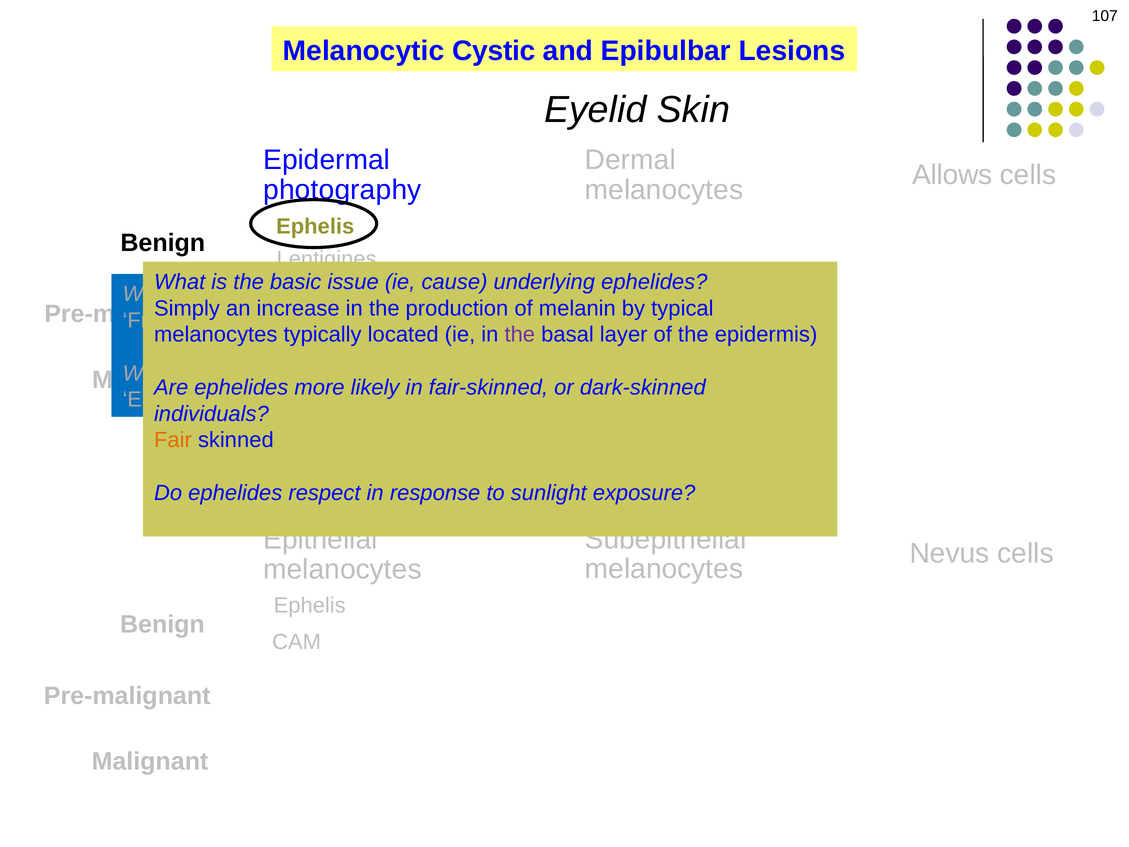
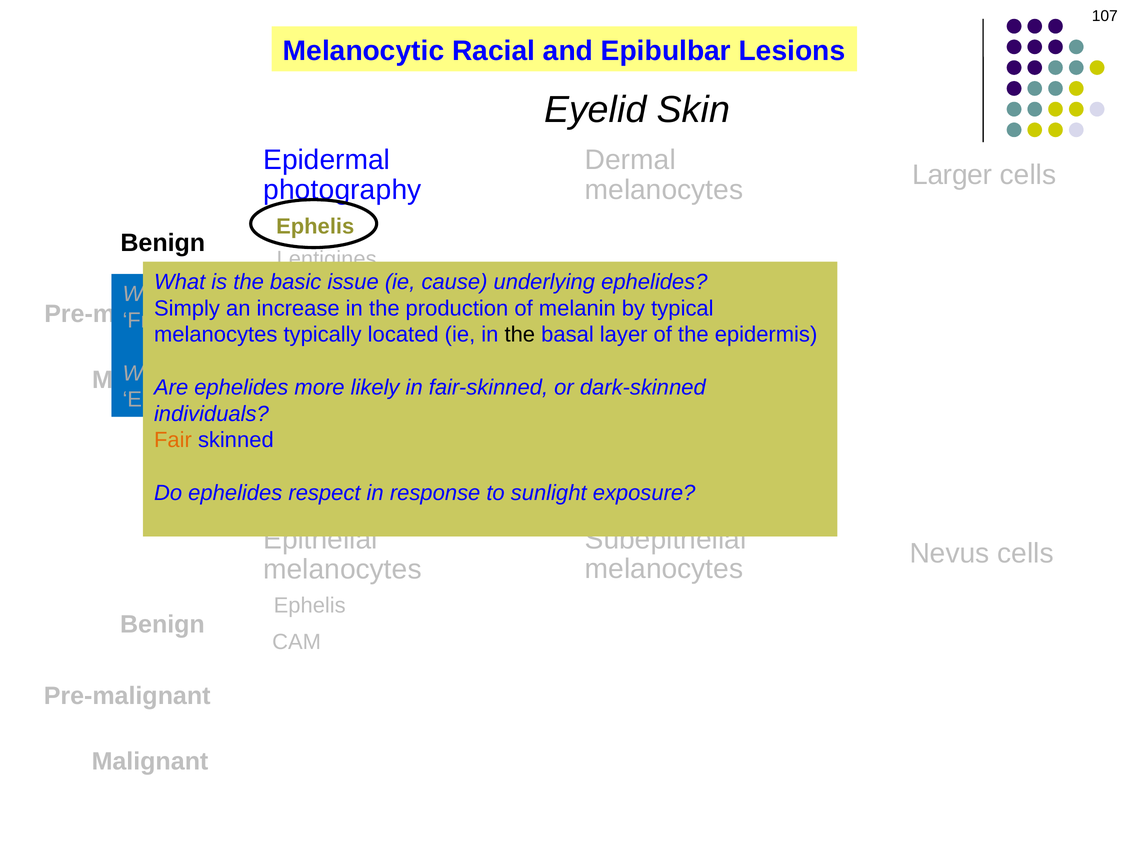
Cystic: Cystic -> Racial (494, 51)
Allows: Allows -> Larger (952, 175)
the colour: purple -> black (520, 335)
